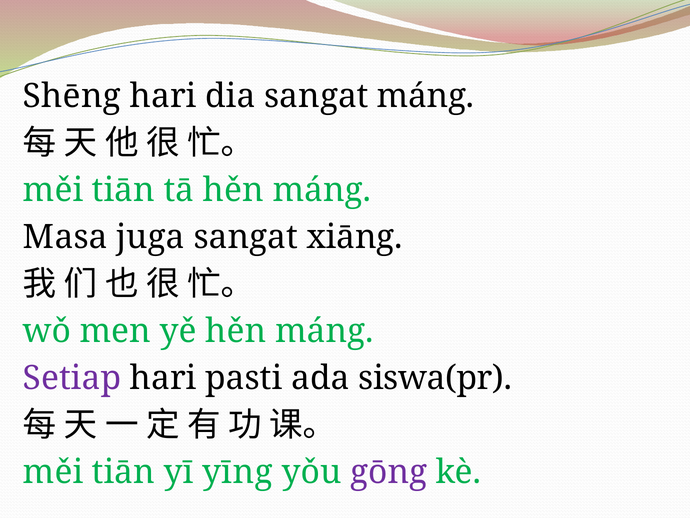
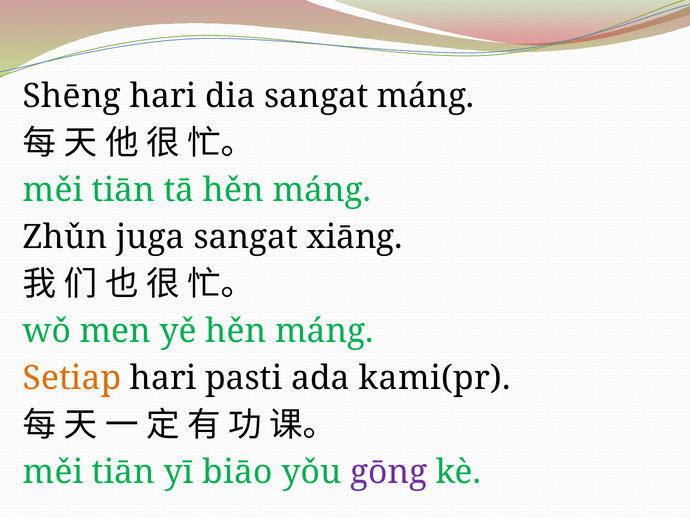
Masa: Masa -> Zhǔn (65, 237)
Setiap colour: purple -> orange (72, 378)
siswa(pr: siswa(pr -> kami(pr (435, 378)
yīng: yīng -> biāo (237, 472)
